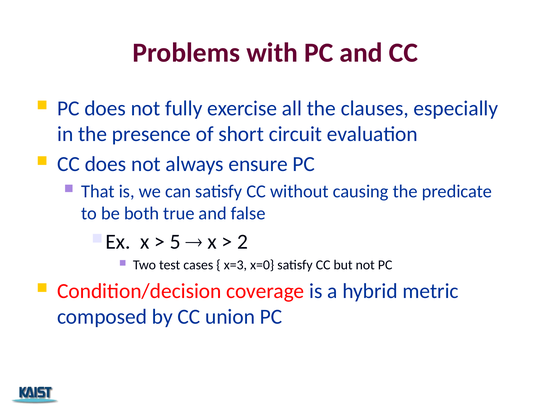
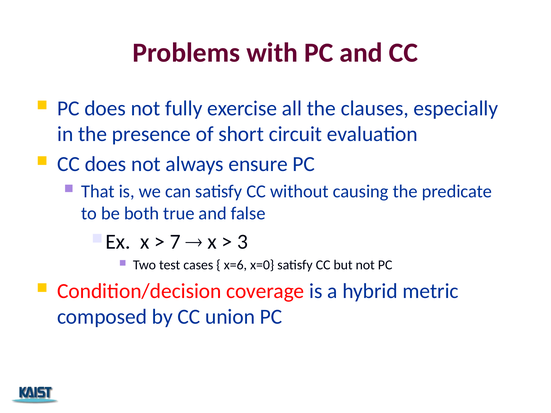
5: 5 -> 7 (175, 242)
2: 2 -> 3 (242, 242)
x=3: x=3 -> x=6 (235, 265)
